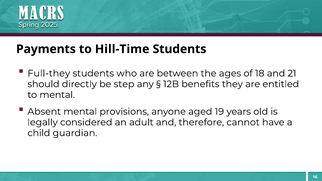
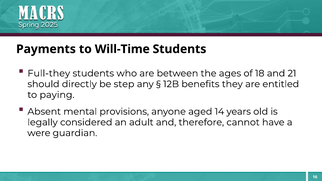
Hill-Time: Hill-Time -> Will-Time (122, 49)
to mental: mental -> paying (57, 95)
19: 19 -> 14 (219, 112)
child: child -> were (39, 133)
